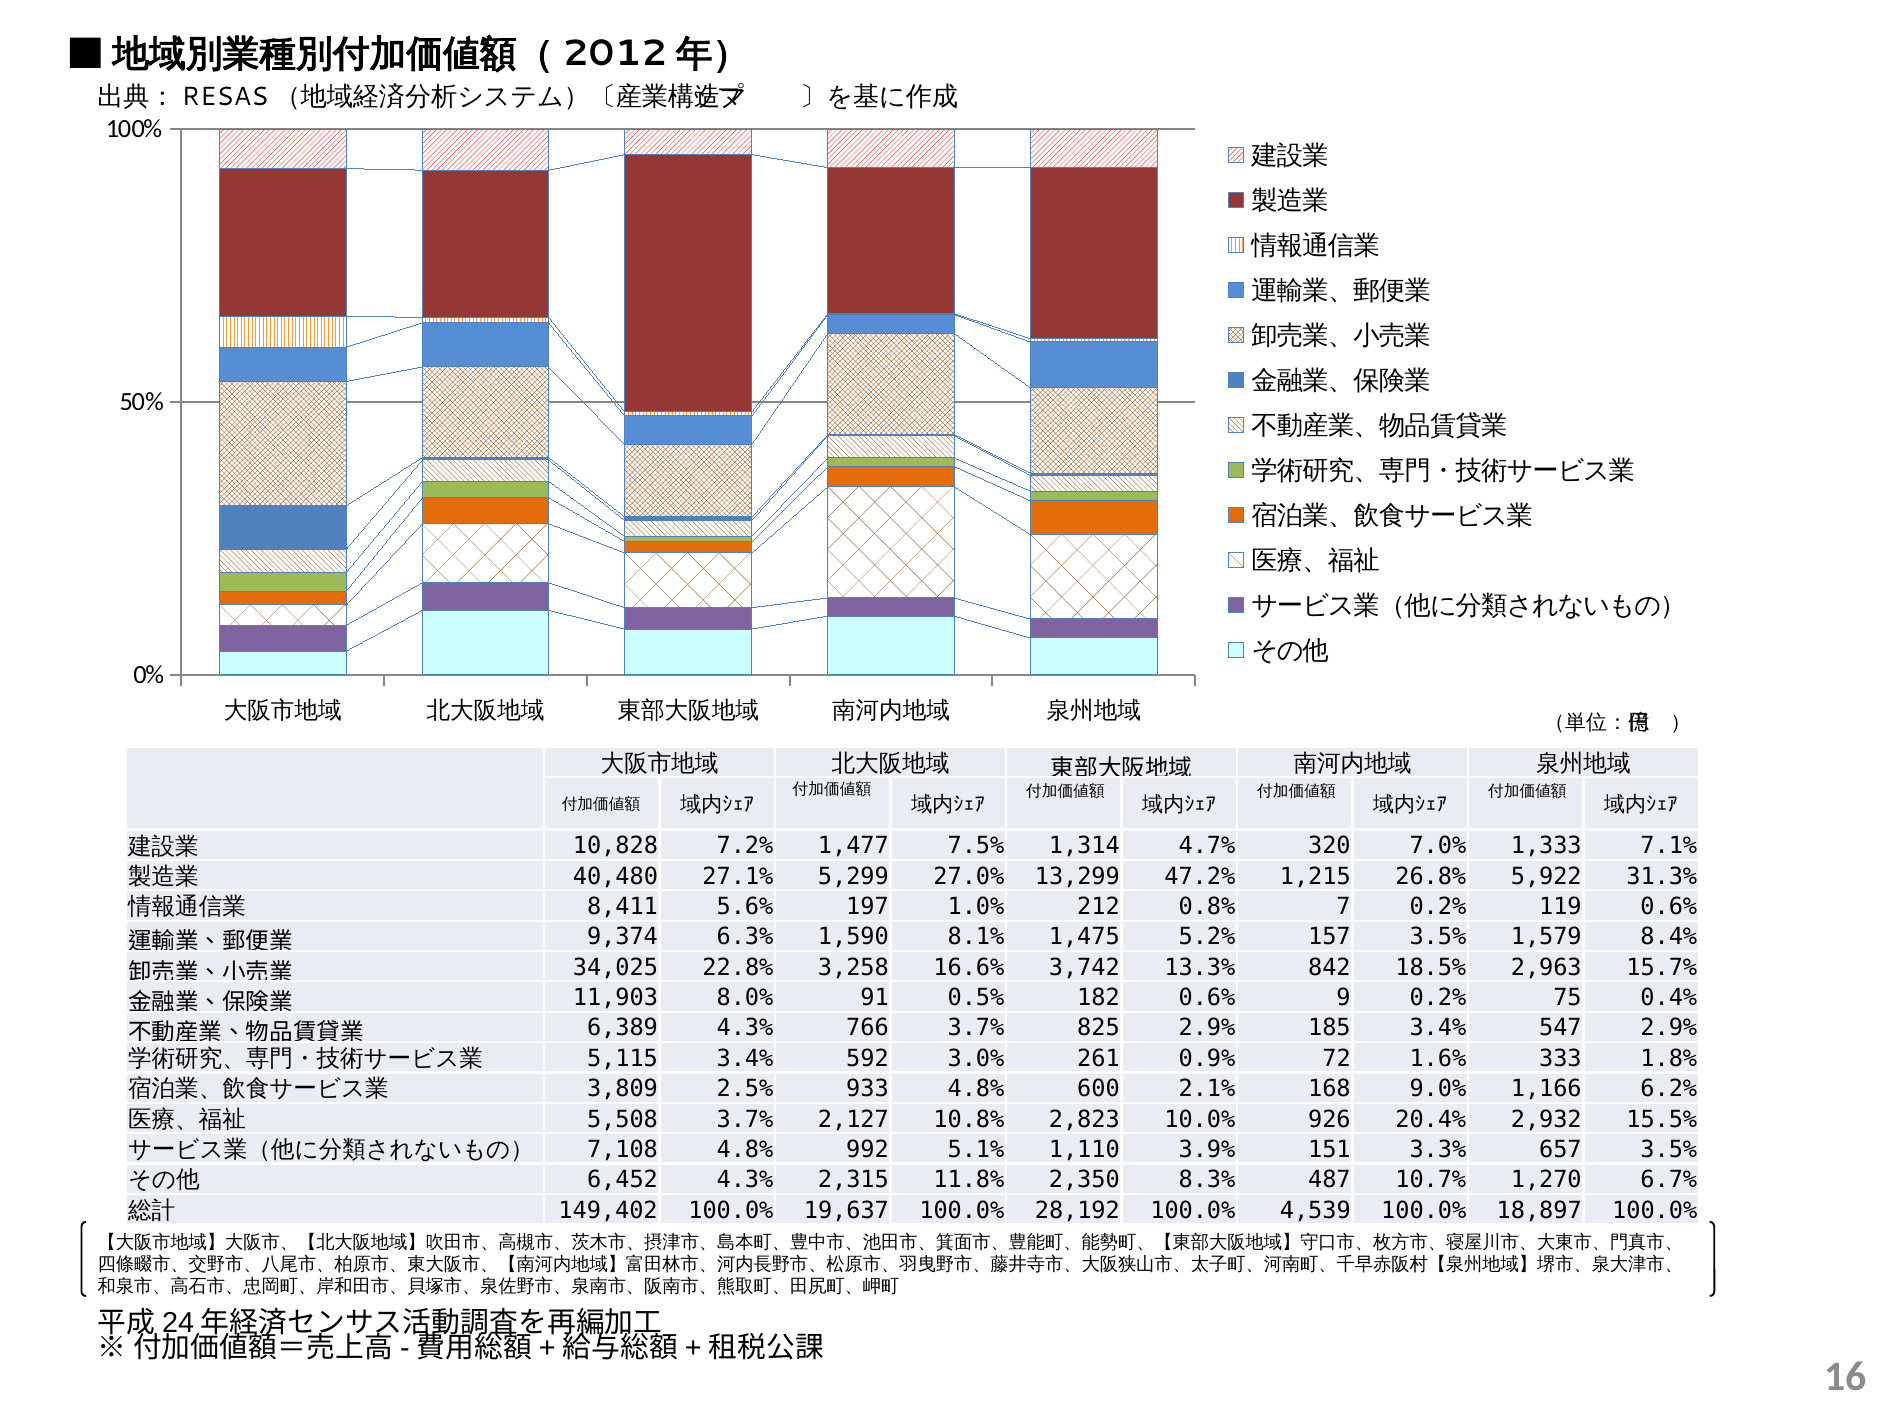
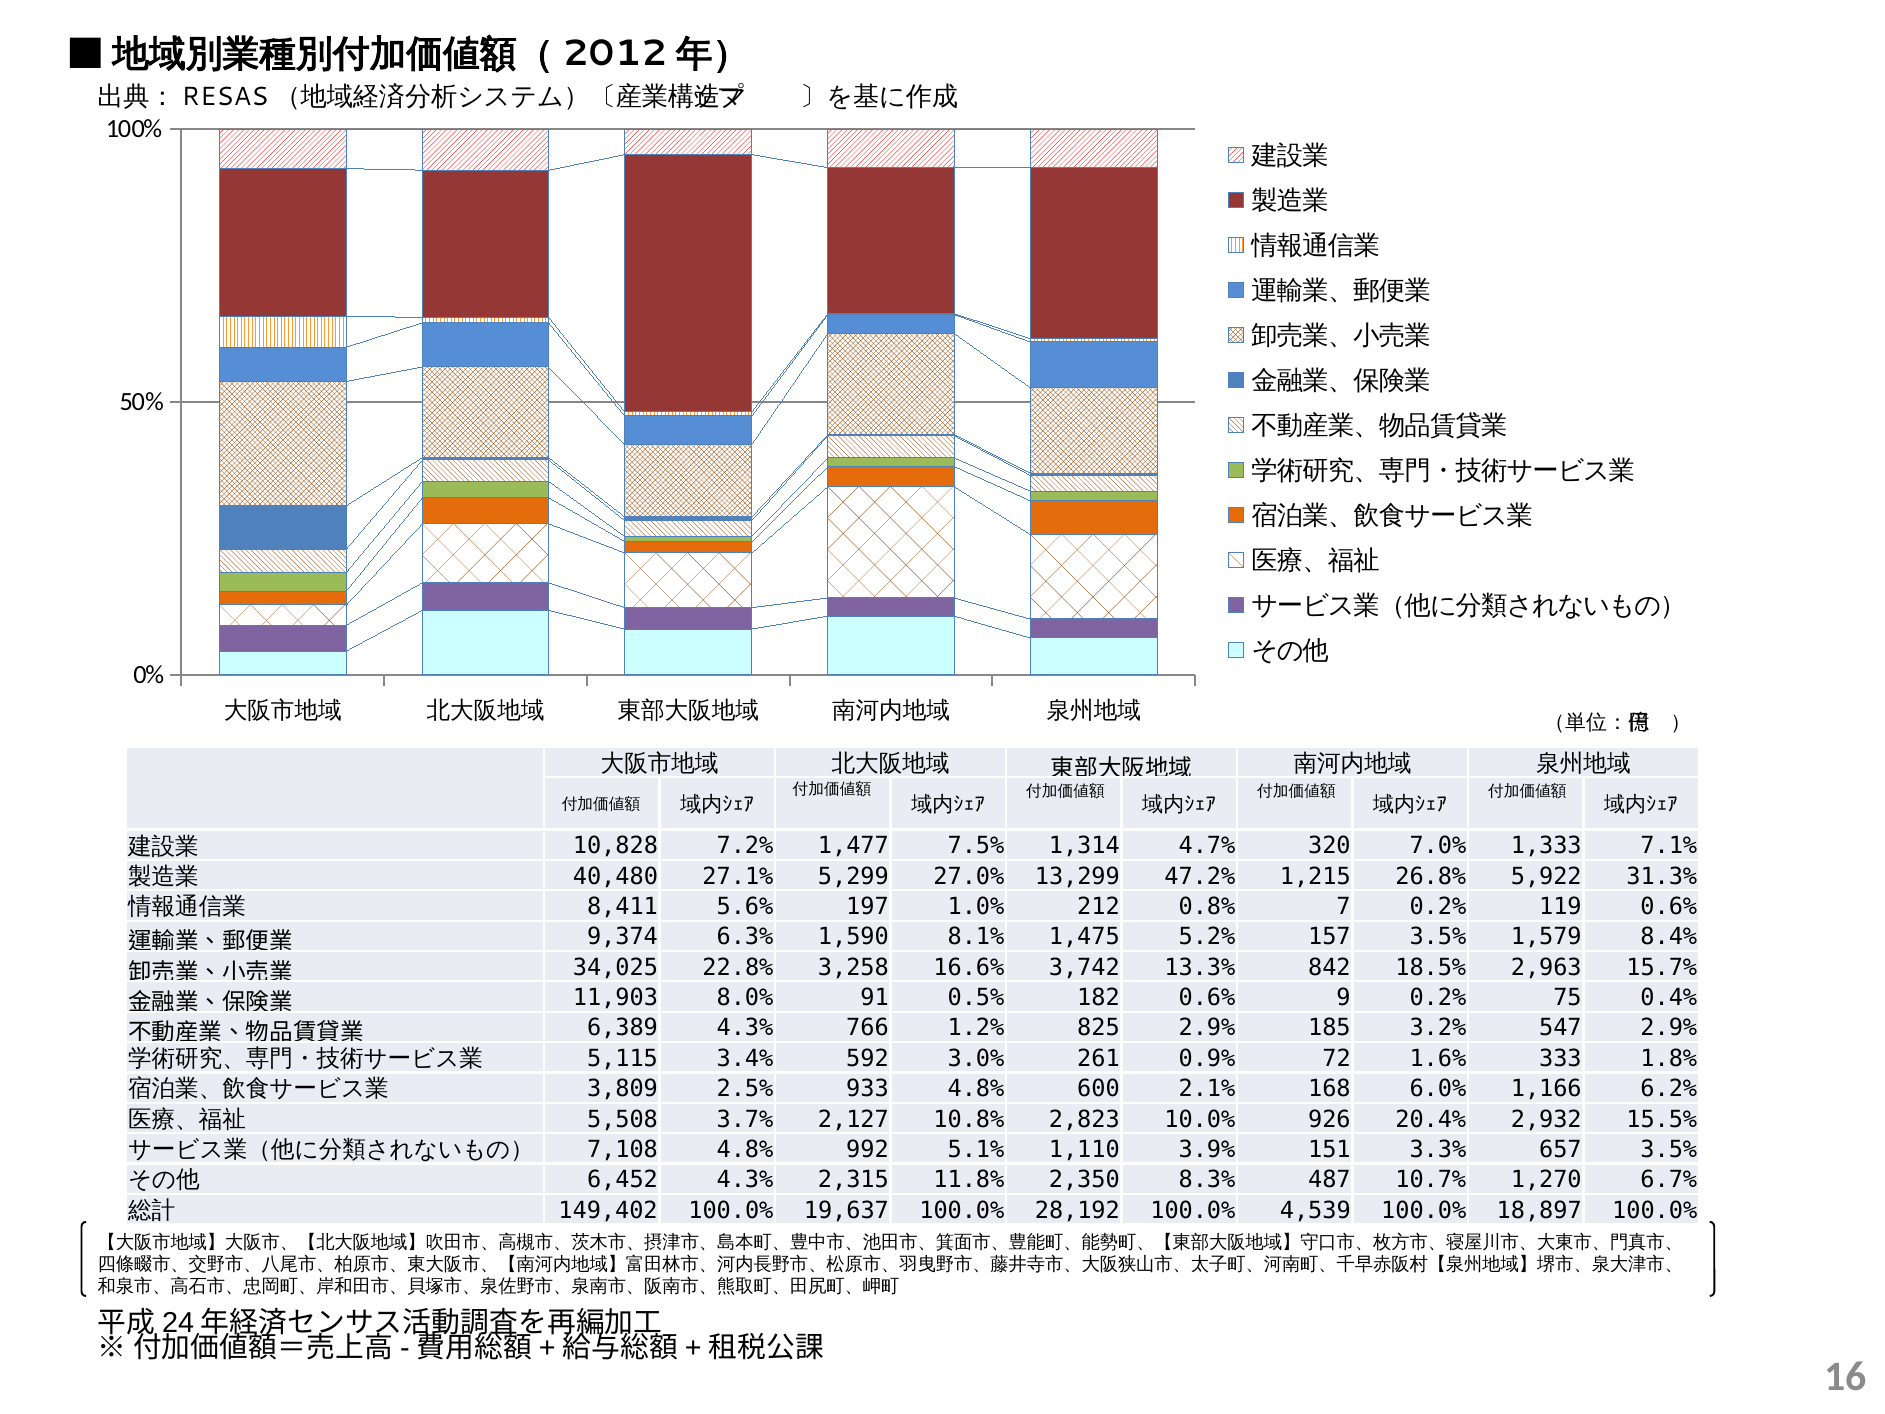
766 3.7%: 3.7% -> 1.2% (976, 1028)
185 3.4%: 3.4% -> 3.2% (1438, 1028)
9.0%: 9.0% -> 6.0% (1438, 1089)
